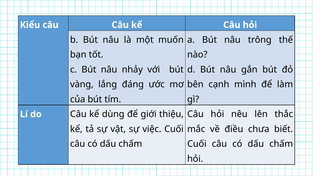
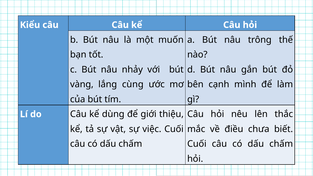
đáng: đáng -> cùng (133, 84)
